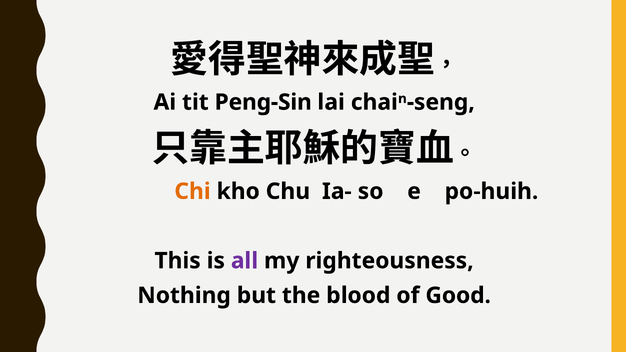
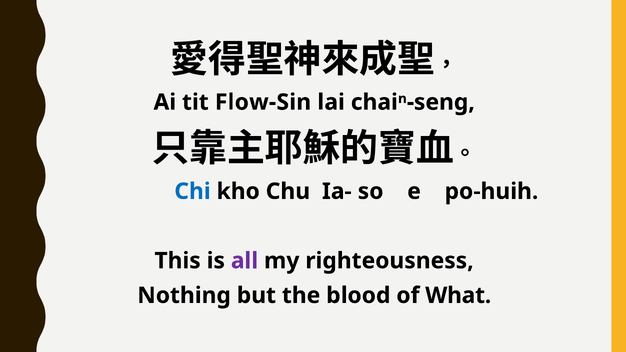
Peng-Sin: Peng-Sin -> Flow-Sin (263, 102)
Chi colour: orange -> blue (192, 191)
Good: Good -> What (458, 296)
